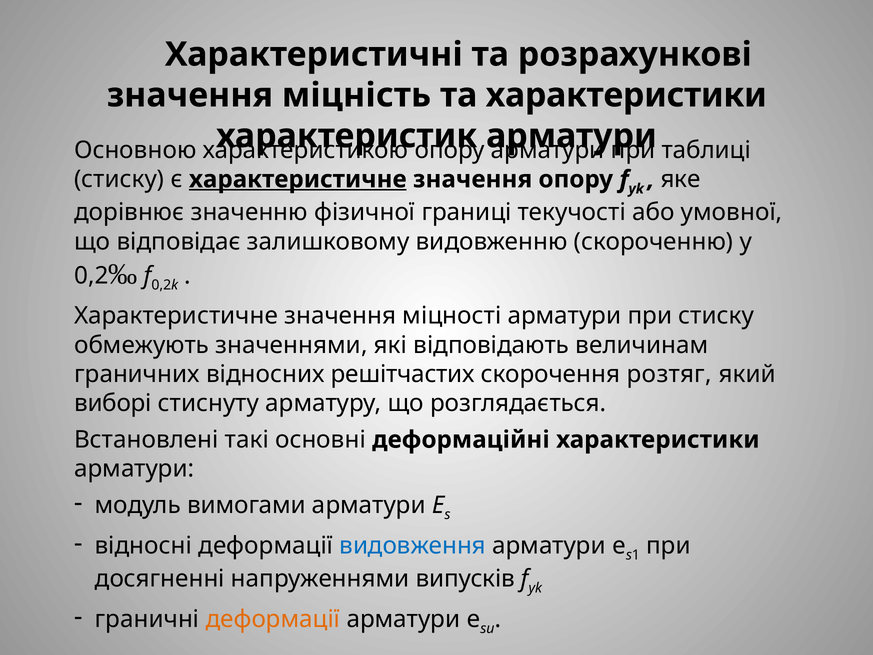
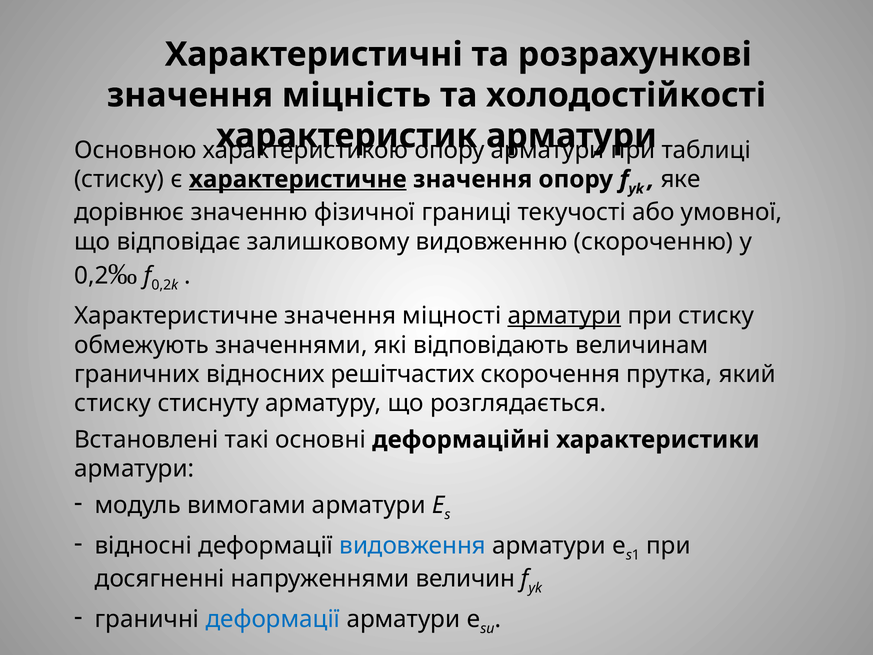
та характеристики: характеристики -> холодостійкості (626, 95)
арматури underline: none -> present (564, 316)
розтяг: розтяг -> прутка (669, 374)
виборі: виборі -> стиску (113, 403)
випусків: випусків -> величин (465, 579)
деформації colour: orange -> blue (273, 619)
